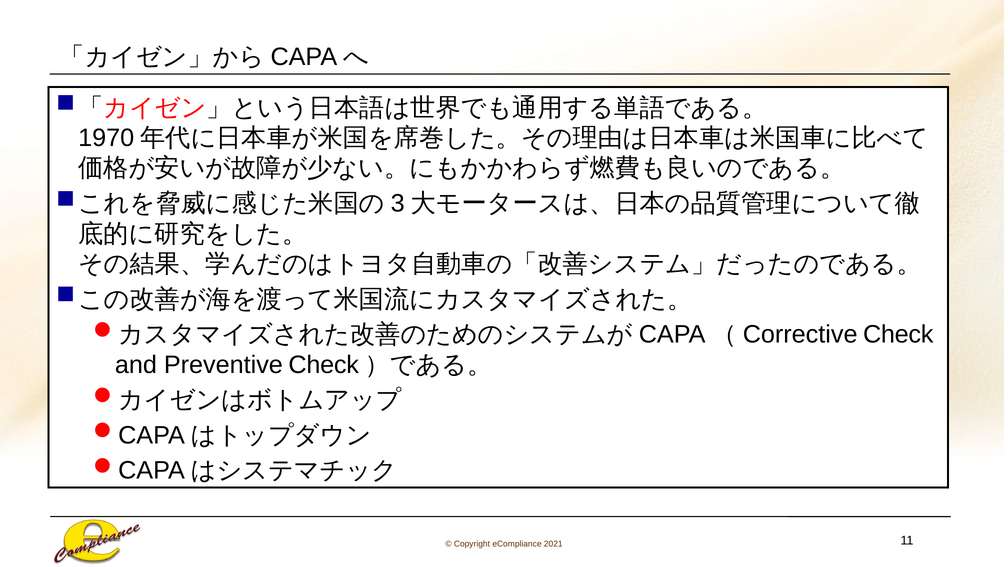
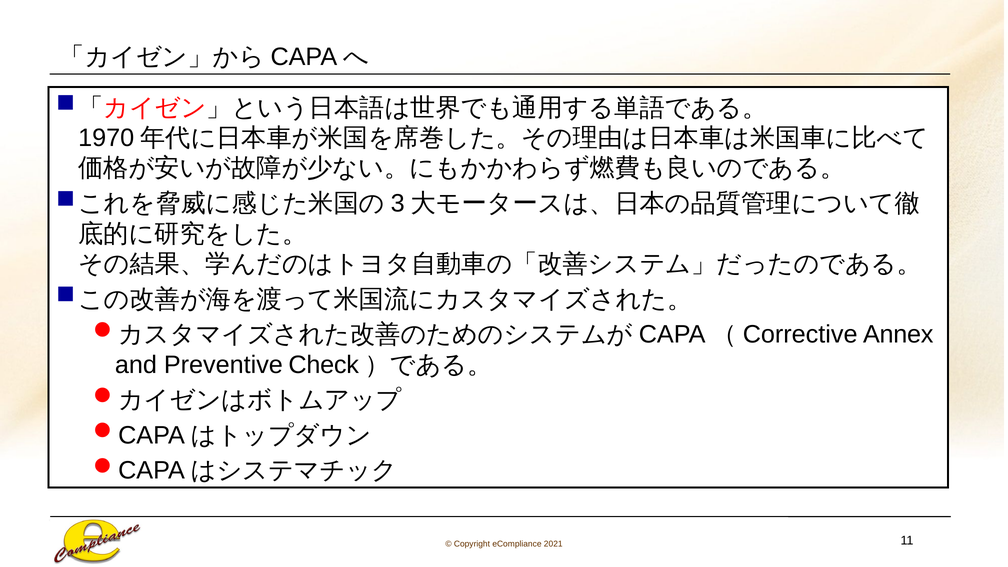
Check: Check -> Annex (898, 334)
